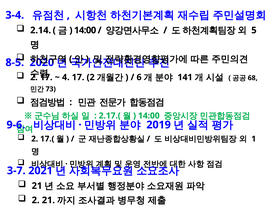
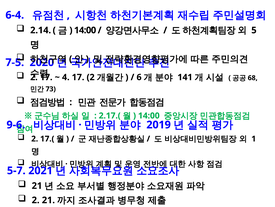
3-4: 3-4 -> 6-4 (15, 15)
8-5: 8-5 -> 7-5 (15, 62)
3-7: 3-7 -> 5-7 (16, 170)
